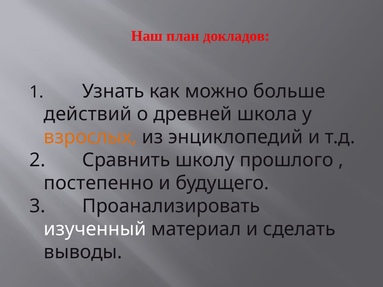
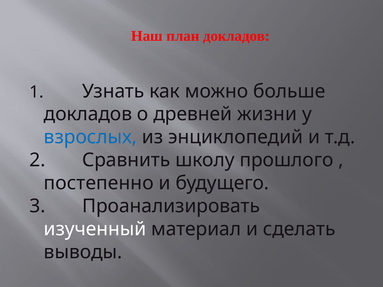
действий: действий -> докладов (88, 114)
школа: школа -> жизни (267, 114)
взрослых colour: orange -> blue (90, 137)
